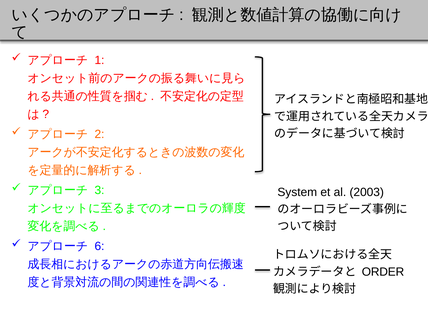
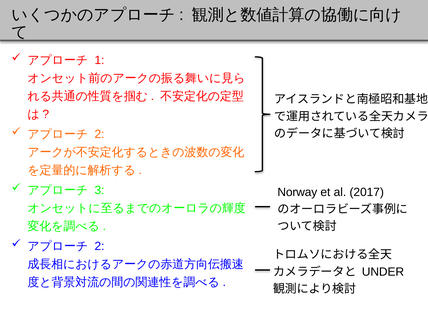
System: System -> Norway (297, 192)
2003: 2003 -> 2017 (367, 192)
6: 6 -> 2 (99, 246)
ORDER: ORDER -> UNDER (383, 272)
